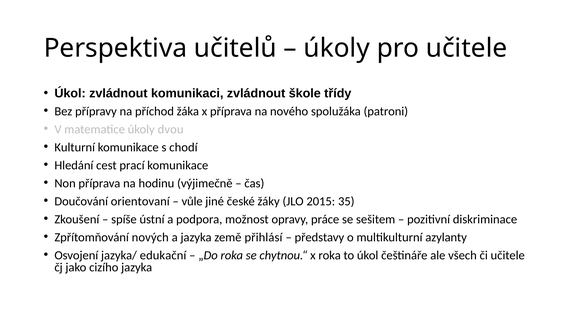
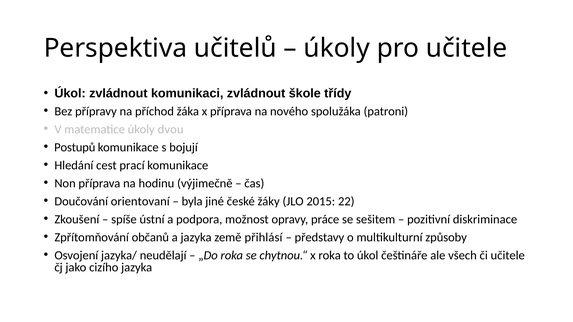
Kulturní: Kulturní -> Postupů (75, 147)
chodí: chodí -> bojují (184, 147)
vůle: vůle -> byla (192, 201)
35: 35 -> 22 (346, 201)
nových: nových -> občanů (150, 237)
azylanty: azylanty -> způsoby (446, 237)
edukační: edukační -> neudělají (163, 255)
